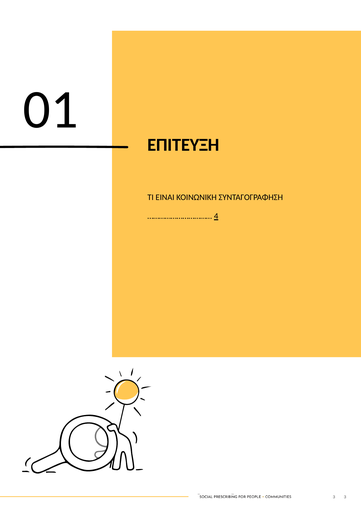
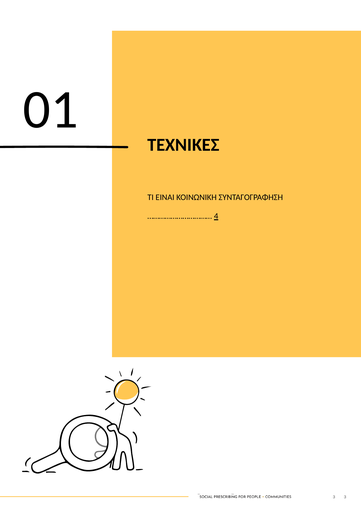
ΕΠΙΤΕΥΞΗ: ΕΠΙΤΕΥΞΗ -> ΤΕΧΝΙΚΕΣ (183, 145)
